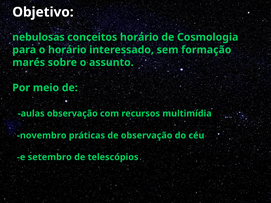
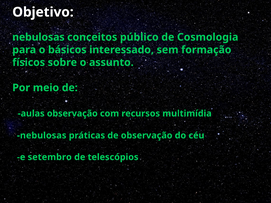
conceitos horário: horário -> público (139, 37)
o horário: horário -> básicos (67, 50)
marés: marés -> físicos (29, 63)
novembro: novembro -> nebulosas (42, 136)
